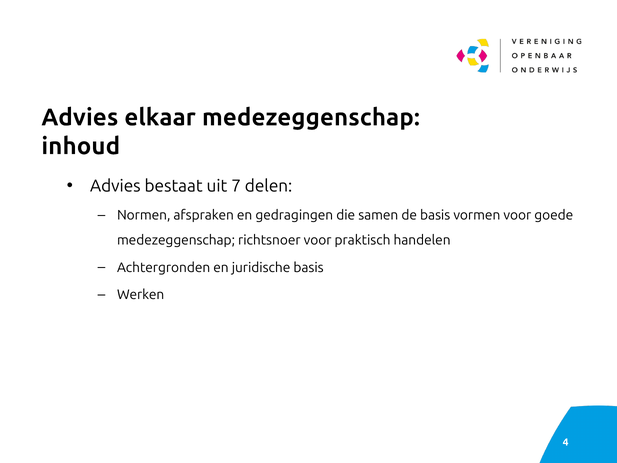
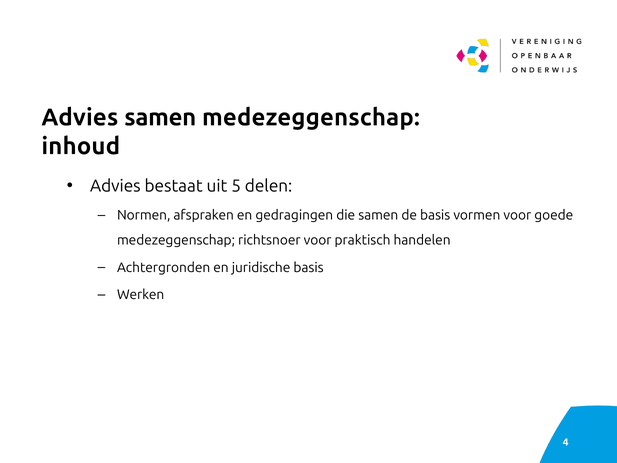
Advies elkaar: elkaar -> samen (160, 117)
7: 7 -> 5 (236, 186)
